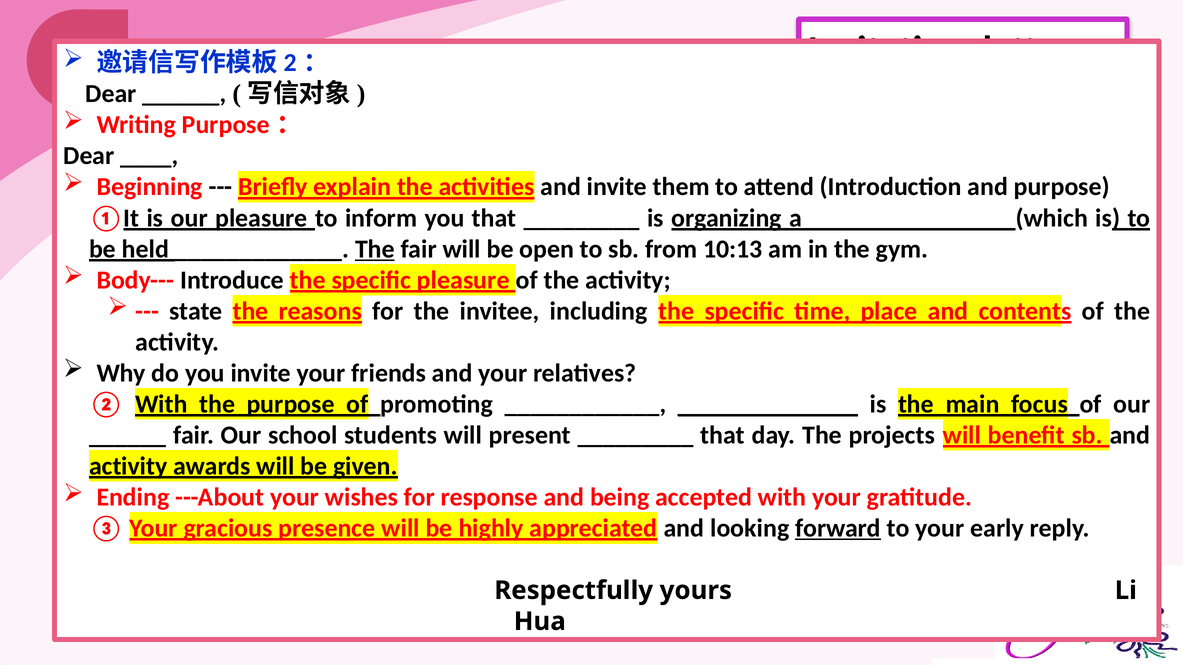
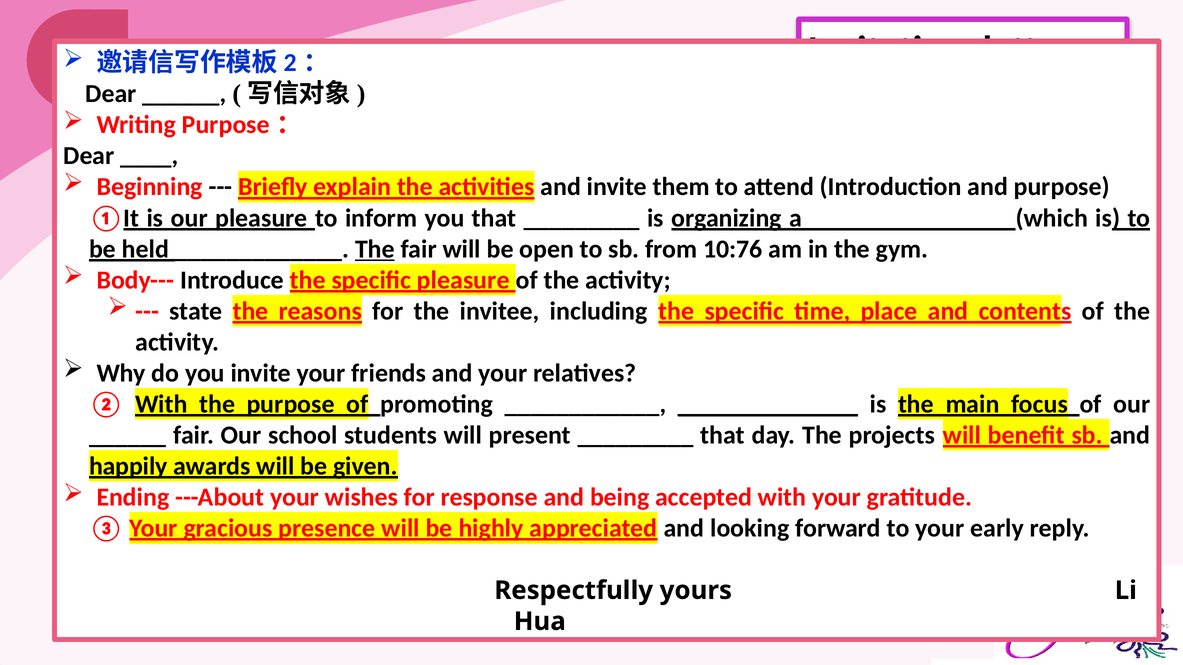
10:13: 10:13 -> 10:76 (733, 249)
activity: activity -> happily (128, 467)
forward underline: present -> none (838, 529)
